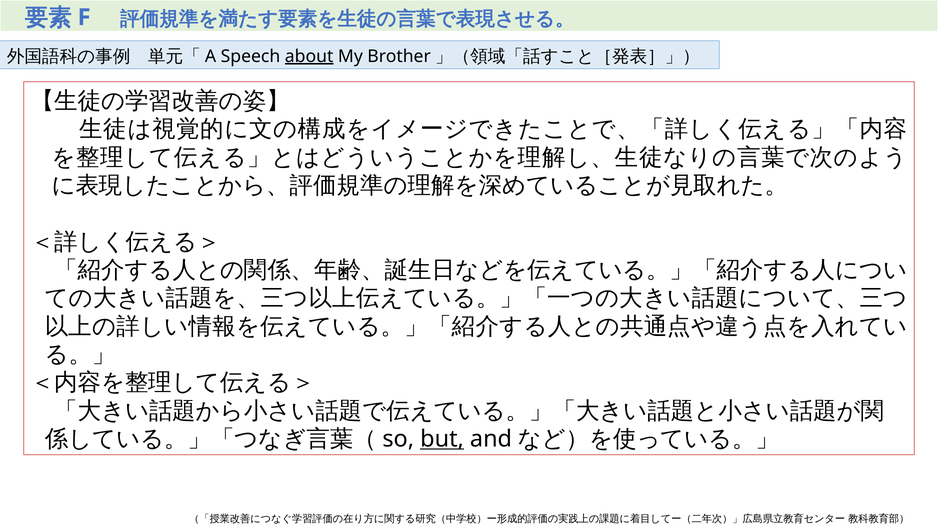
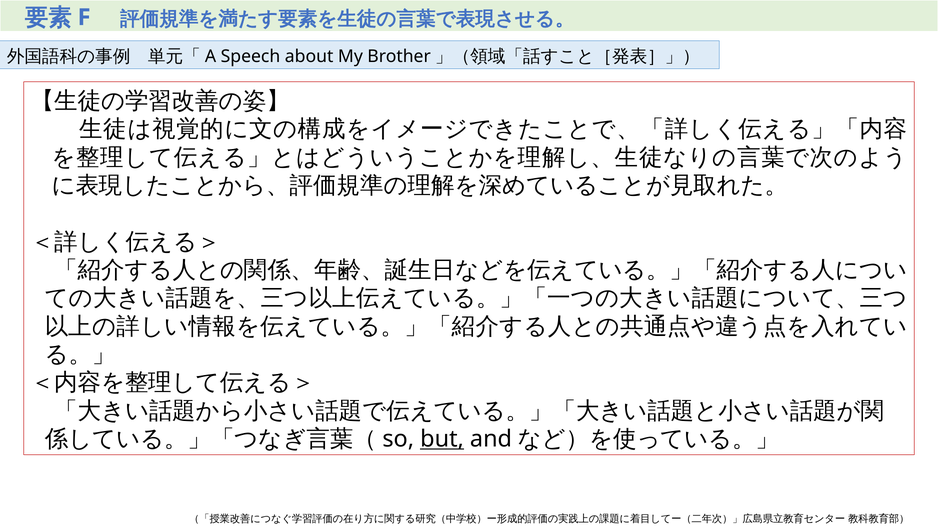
about underline: present -> none (309, 56)
